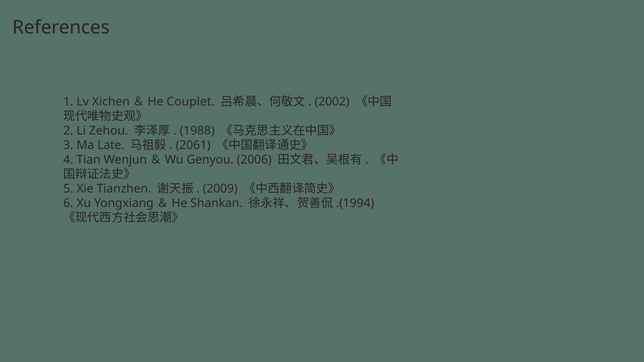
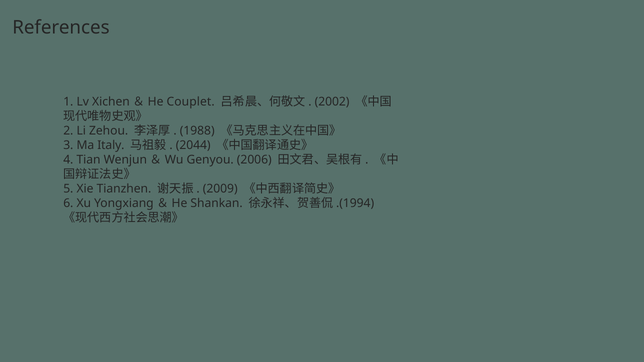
Late: Late -> Italy (111, 145)
2061: 2061 -> 2044 (193, 145)
